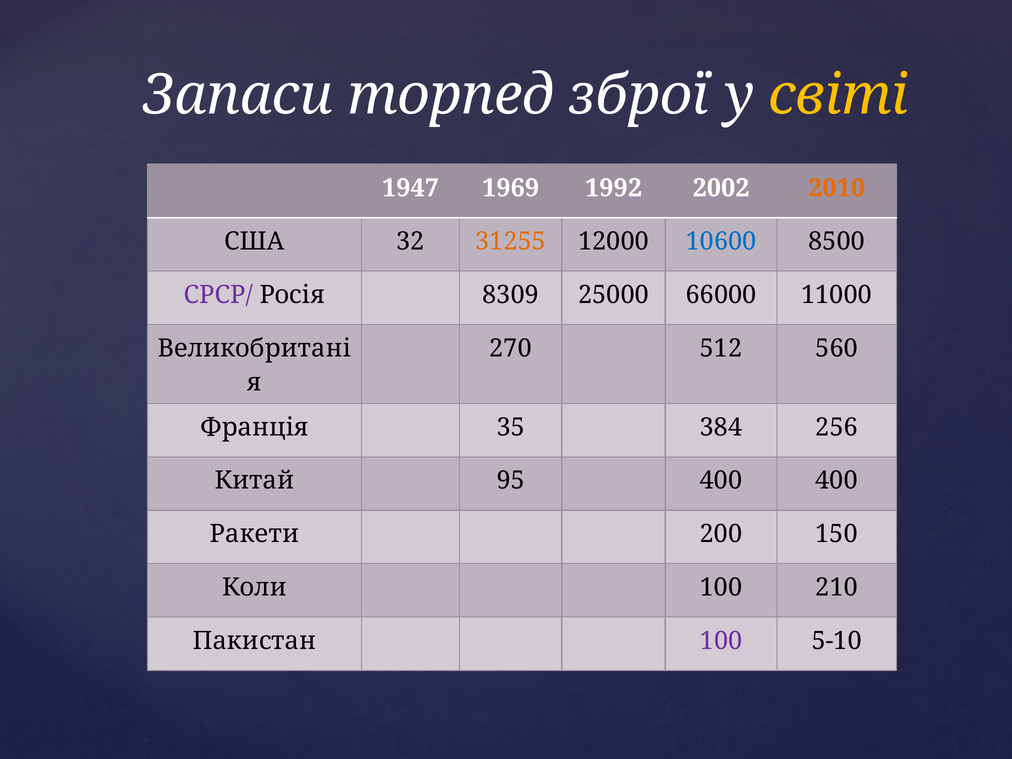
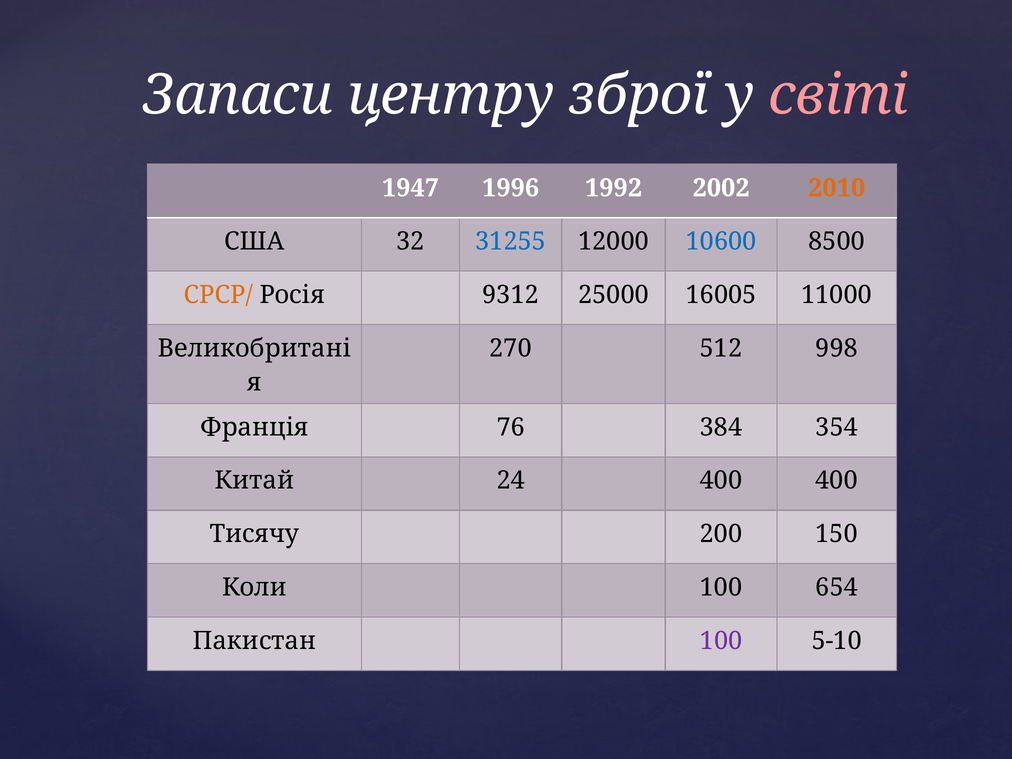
торпед: торпед -> центру (451, 95)
світі colour: yellow -> pink (838, 95)
1969: 1969 -> 1996 (511, 188)
31255 colour: orange -> blue (511, 241)
СРСР/ colour: purple -> orange (218, 295)
8309: 8309 -> 9312 (511, 295)
66000: 66000 -> 16005 (721, 295)
560: 560 -> 998 (837, 348)
35: 35 -> 76 (511, 427)
256: 256 -> 354 (837, 427)
95: 95 -> 24 (511, 481)
Ракети: Ракети -> Тисячу (255, 534)
210: 210 -> 654 (837, 587)
